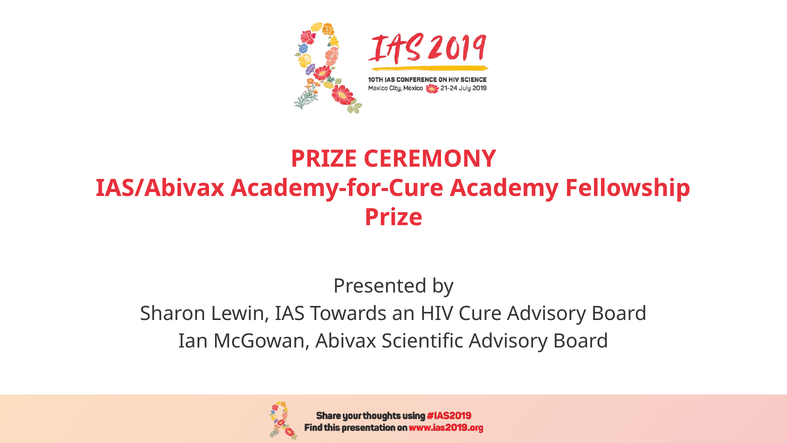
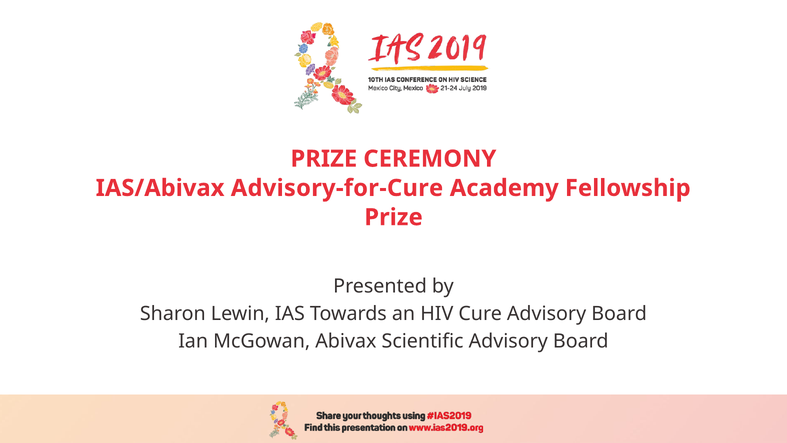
Academy-for-Cure: Academy-for-Cure -> Advisory-for-Cure (337, 188)
